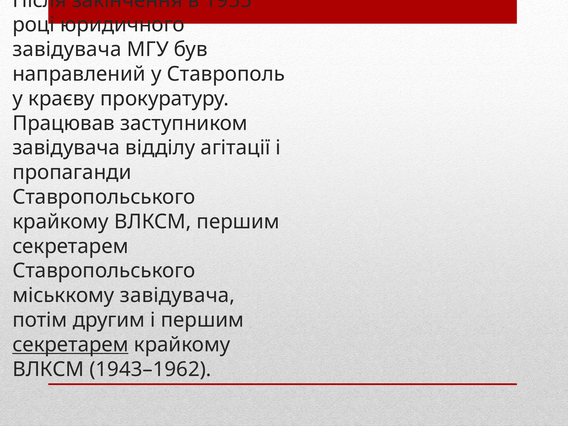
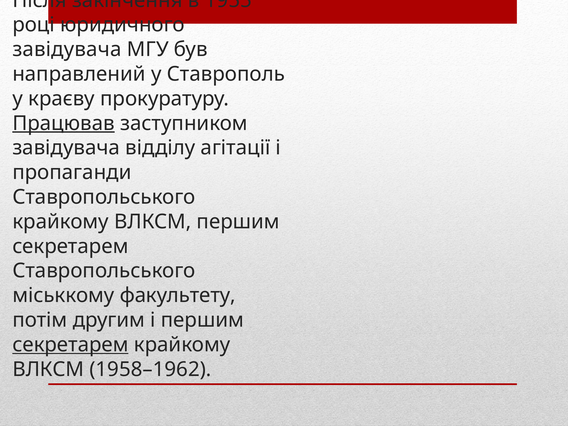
Працював underline: none -> present (64, 123)
міськкому завідувача: завідувача -> факультету (178, 295)
1943–1962: 1943–1962 -> 1958–1962 (150, 369)
